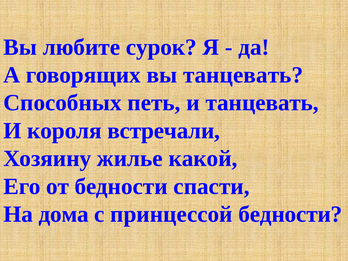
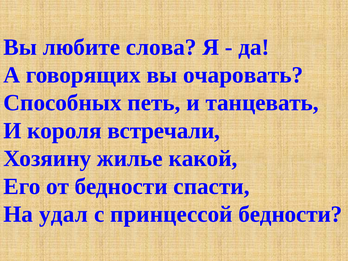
сурок: сурок -> слова (161, 47)
вы танцевать: танцевать -> очаровать (243, 75)
дома: дома -> удал (63, 214)
